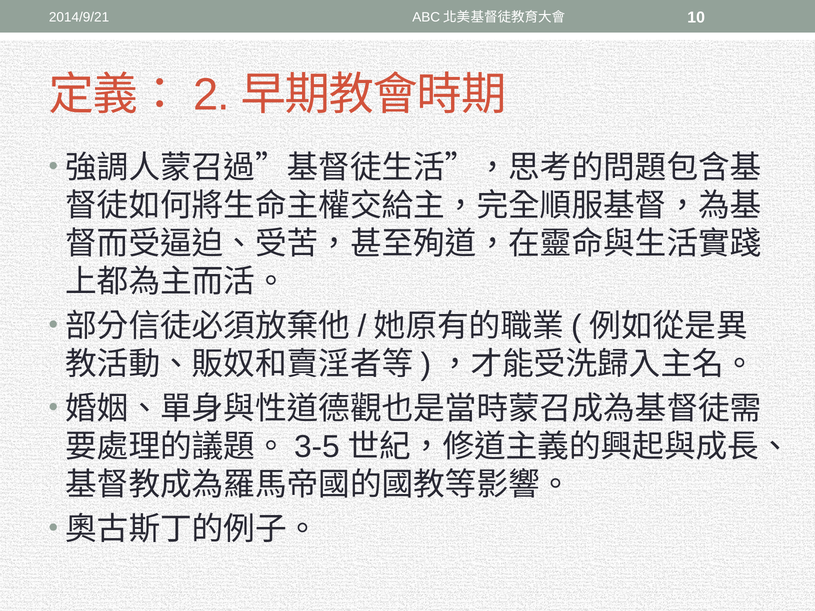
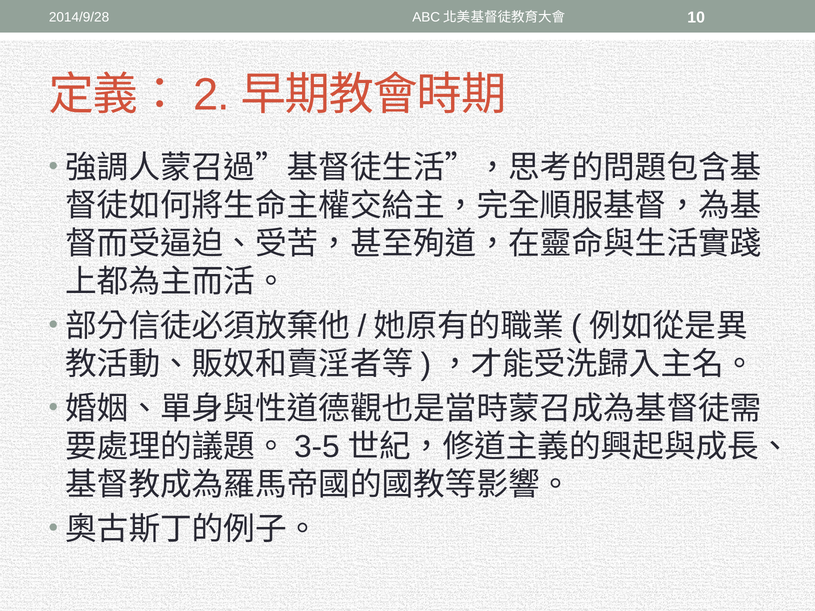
2014/9/21: 2014/9/21 -> 2014/9/28 (79, 17)
